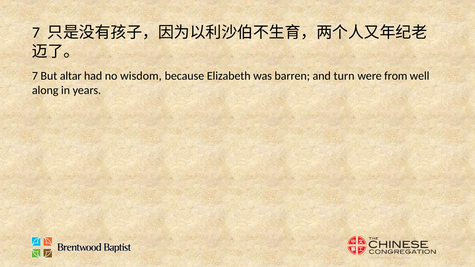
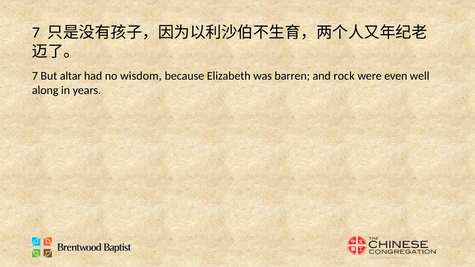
turn: turn -> rock (344, 76)
from: from -> even (396, 76)
